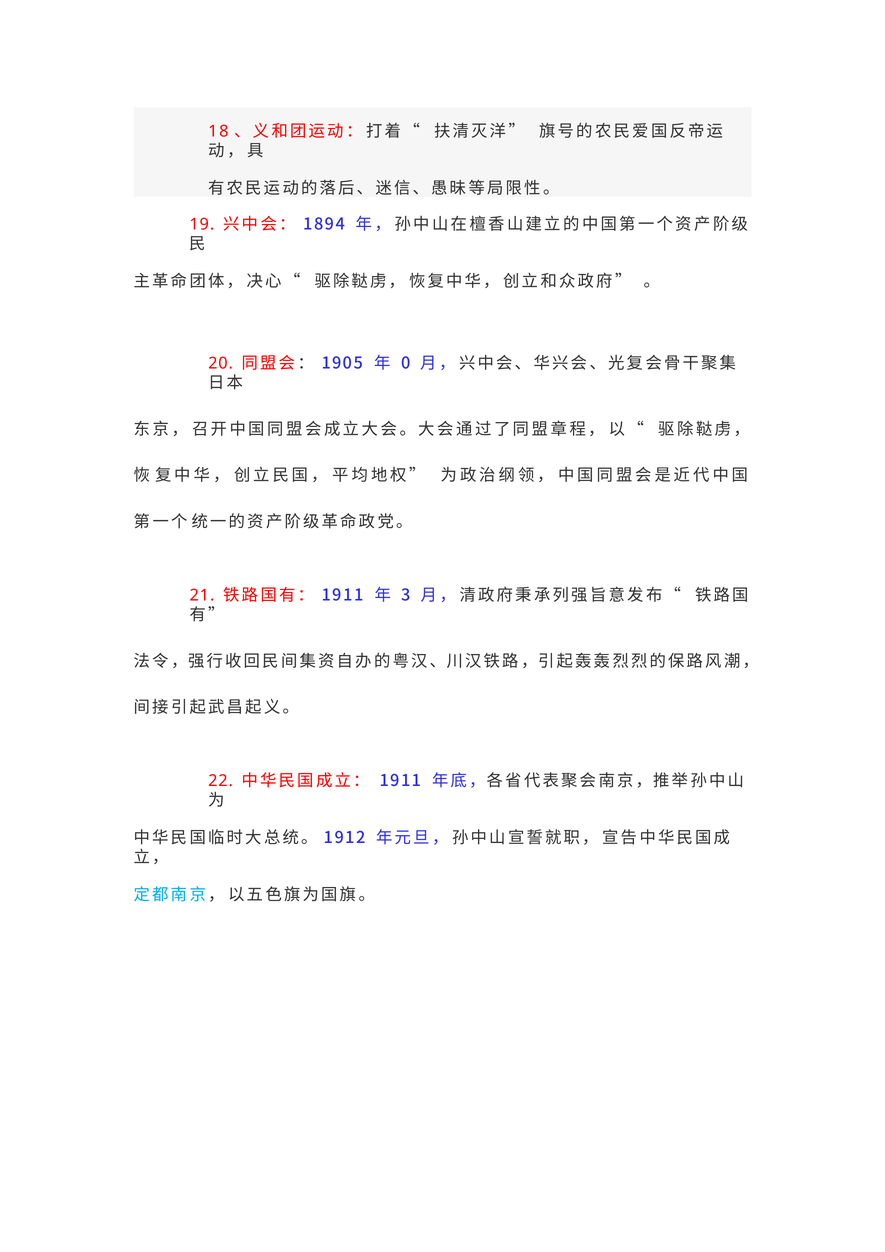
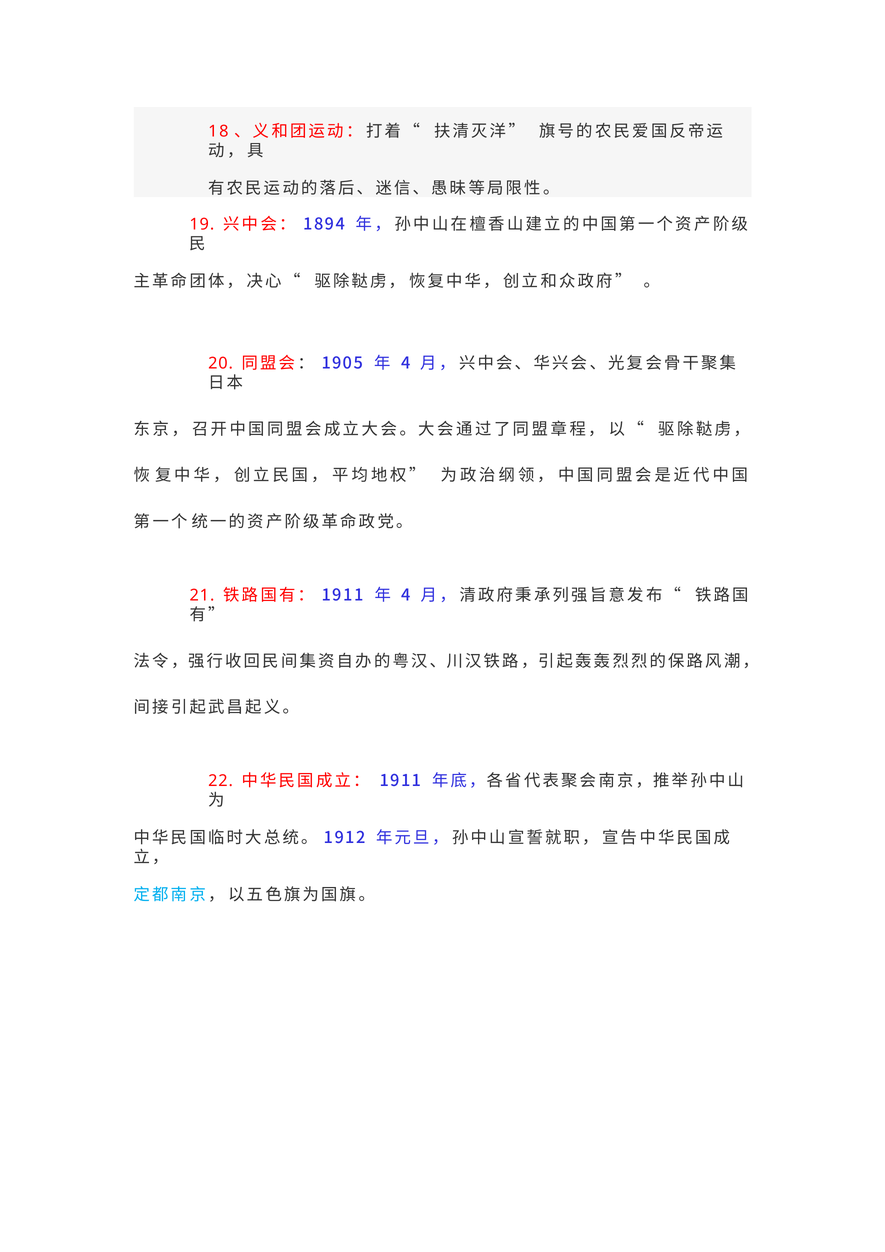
0: 0 -> 4 (406, 363)
3: 3 -> 4 (406, 595)
